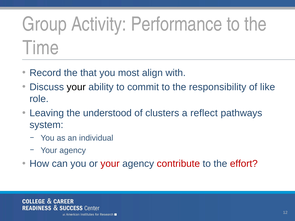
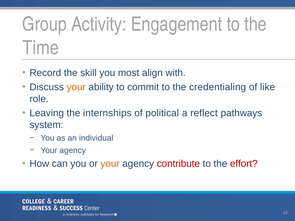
Performance: Performance -> Engagement (177, 24)
that: that -> skill (88, 73)
your colour: black -> orange (76, 87)
responsibility: responsibility -> credentialing (218, 87)
understood: understood -> internships (107, 113)
clusters: clusters -> political (162, 113)
your colour: red -> orange (110, 164)
